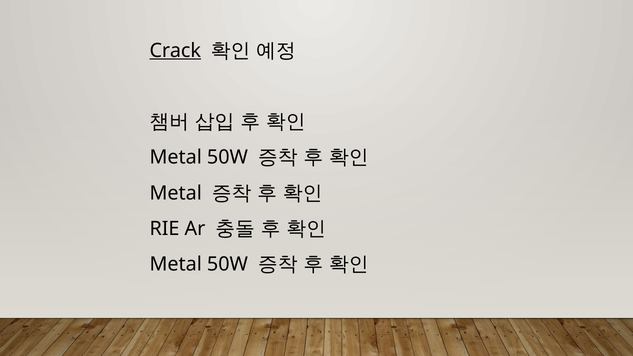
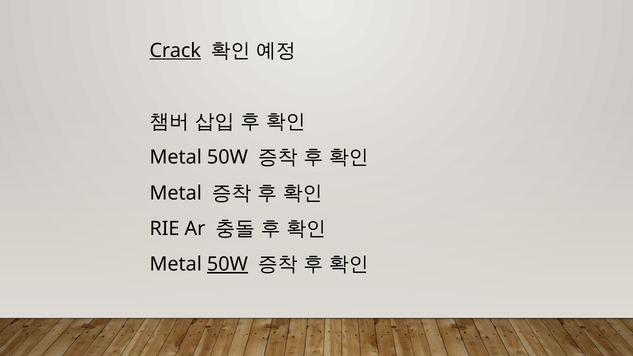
50W underline: none -> present (227, 264)
